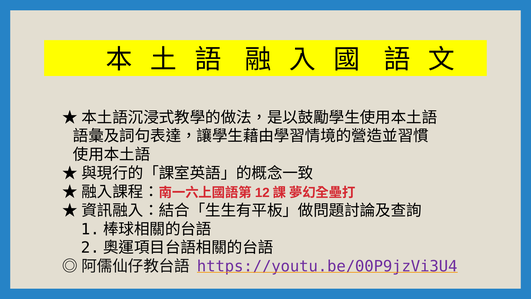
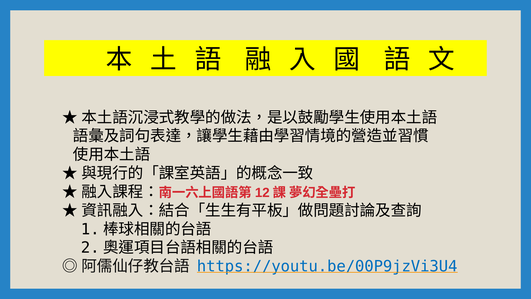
https://youtu.be/00P9jzVi3U4 colour: purple -> blue (327, 266)
